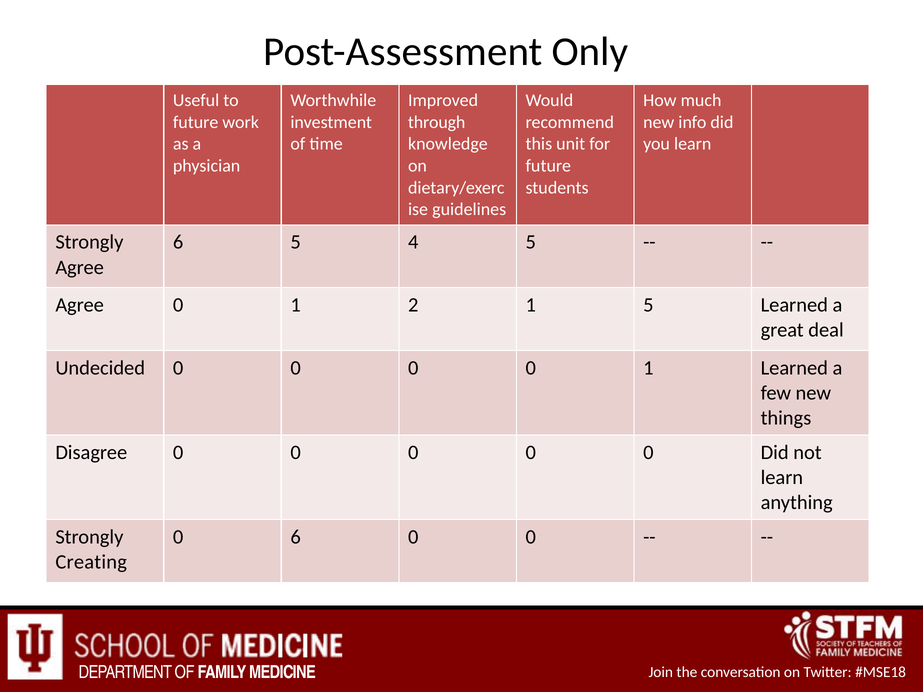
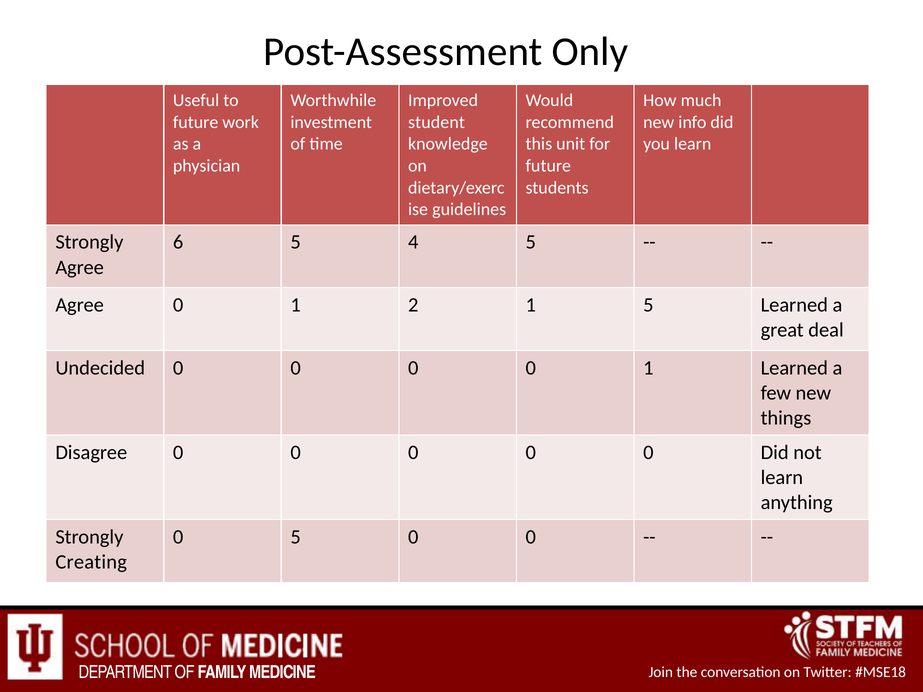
through: through -> student (436, 122)
0 6: 6 -> 5 (296, 537)
